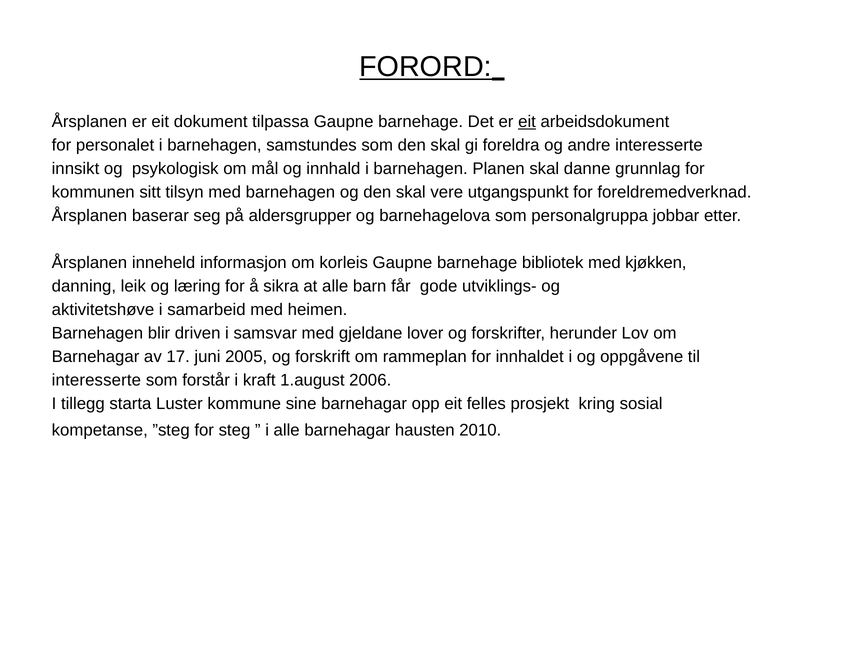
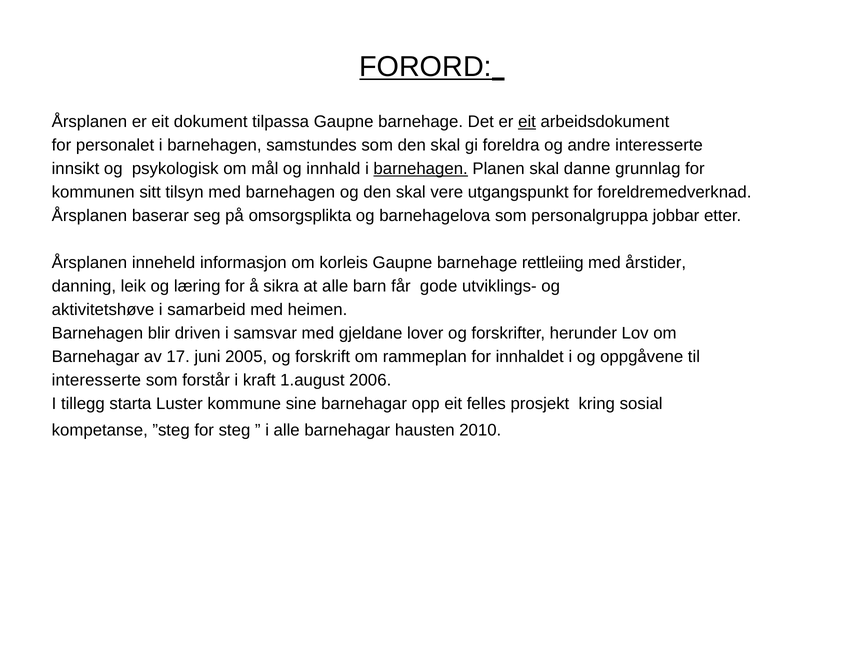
barnehagen underline: none -> present (421, 169)
aldersgrupper: aldersgrupper -> omsorgsplikta (300, 216)
bibliotek: bibliotek -> rettleiing (553, 263)
kjøkken: kjøkken -> årstider (656, 263)
